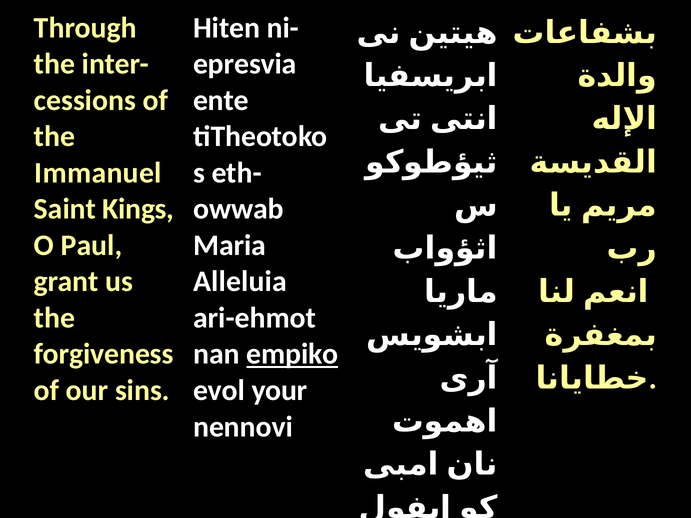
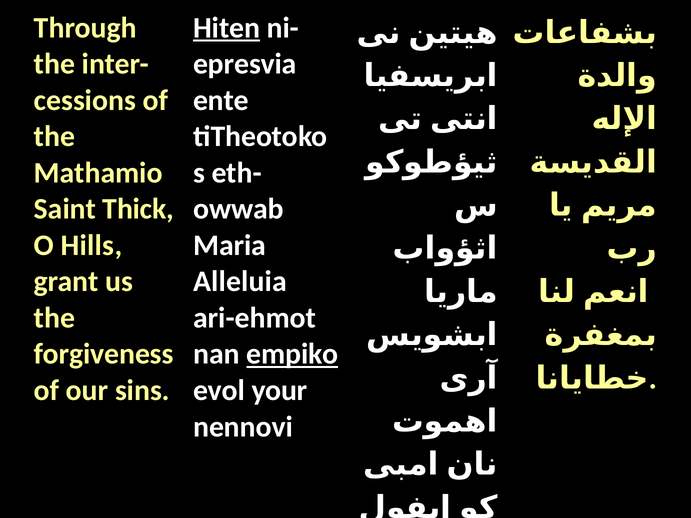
Hiten underline: none -> present (227, 28)
Immanuel: Immanuel -> Mathamio (98, 173)
Kings: Kings -> Thick (138, 209)
Paul: Paul -> Hills (91, 245)
